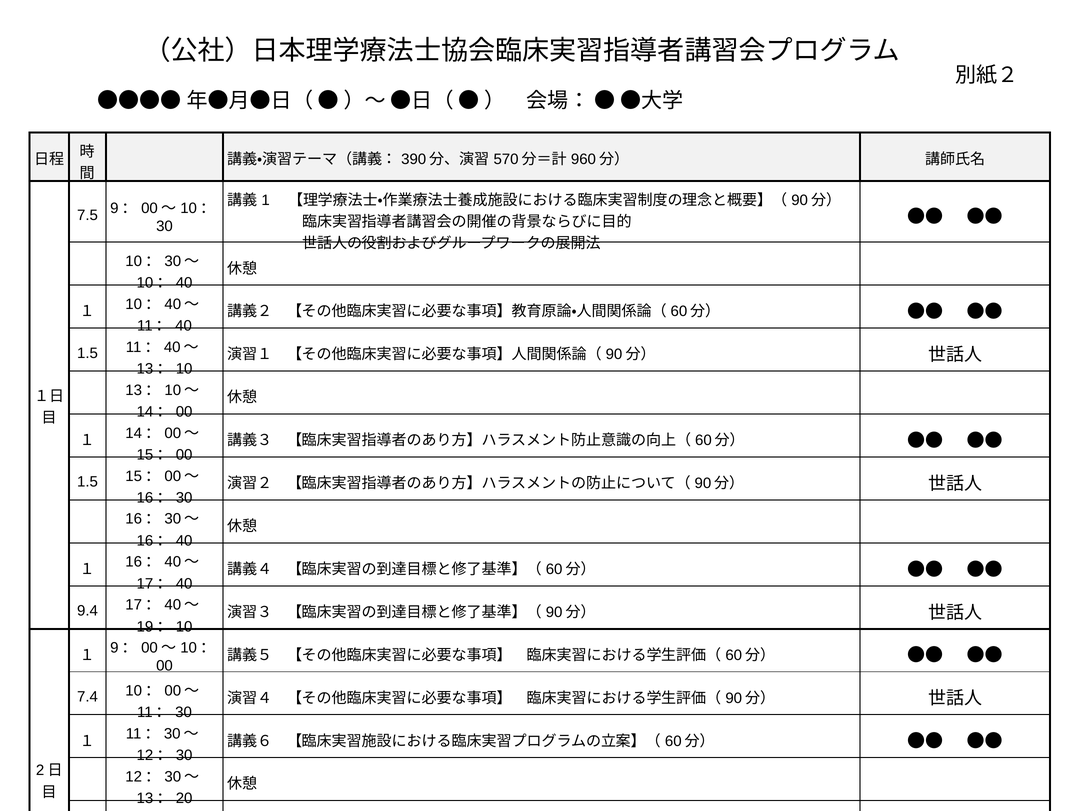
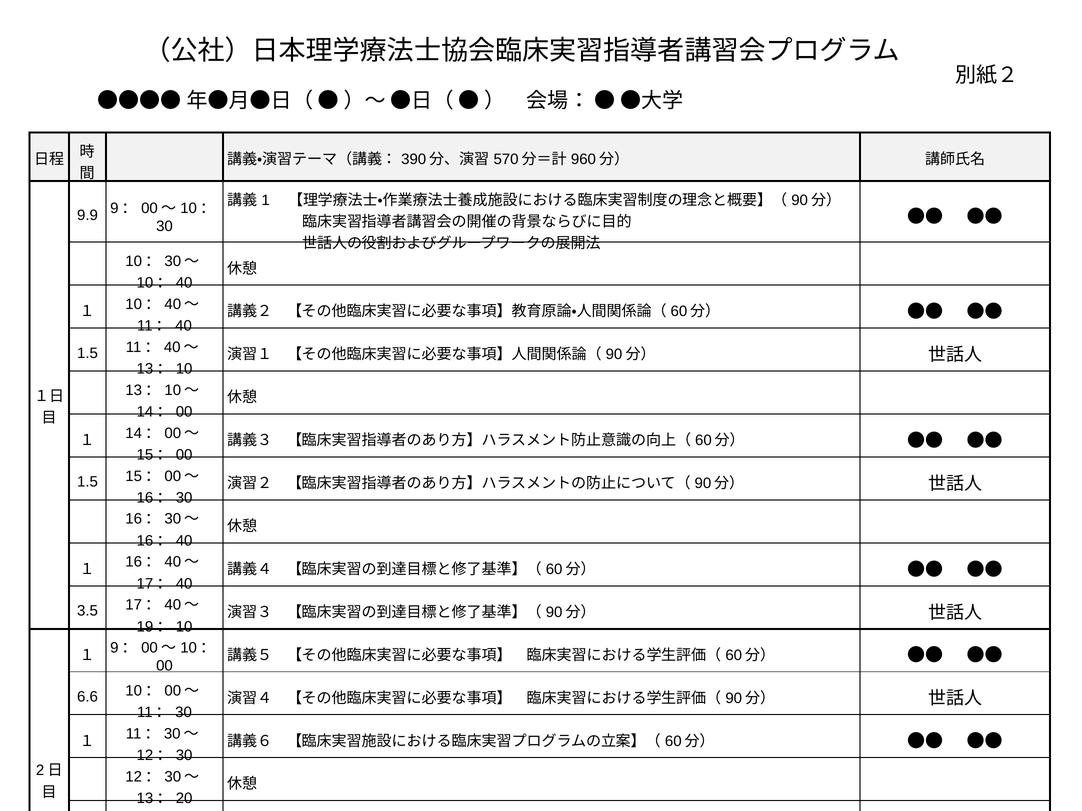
7.5: 7.5 -> 9.9 (87, 215)
9.4: 9.4 -> 3.5 (87, 611)
7.4: 7.4 -> 6.6 (87, 697)
